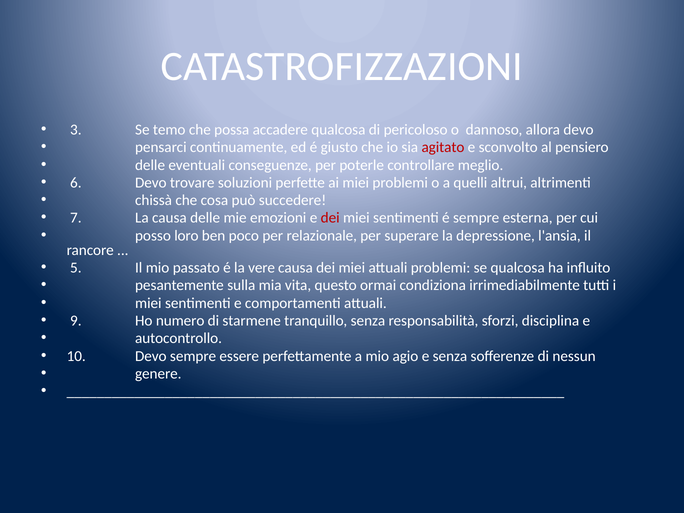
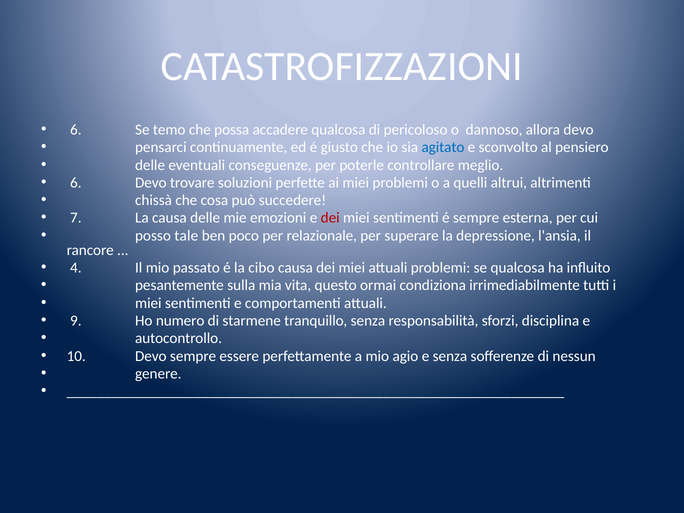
3: 3 -> 6 (76, 130)
agitato colour: red -> blue (443, 147)
loro: loro -> tale (186, 236)
5: 5 -> 4 (76, 268)
vere: vere -> cibo (261, 268)
